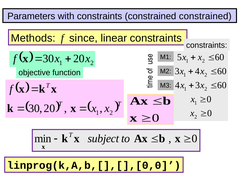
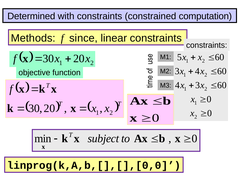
Parameters: Parameters -> Determined (31, 16)
constrained constrained: constrained -> computation (205, 16)
